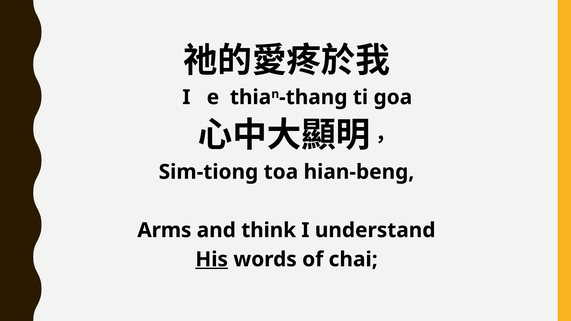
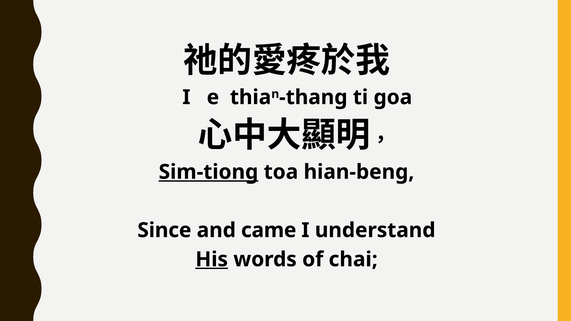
Sim-tiong underline: none -> present (208, 172)
Arms: Arms -> Since (164, 230)
think: think -> came (269, 230)
